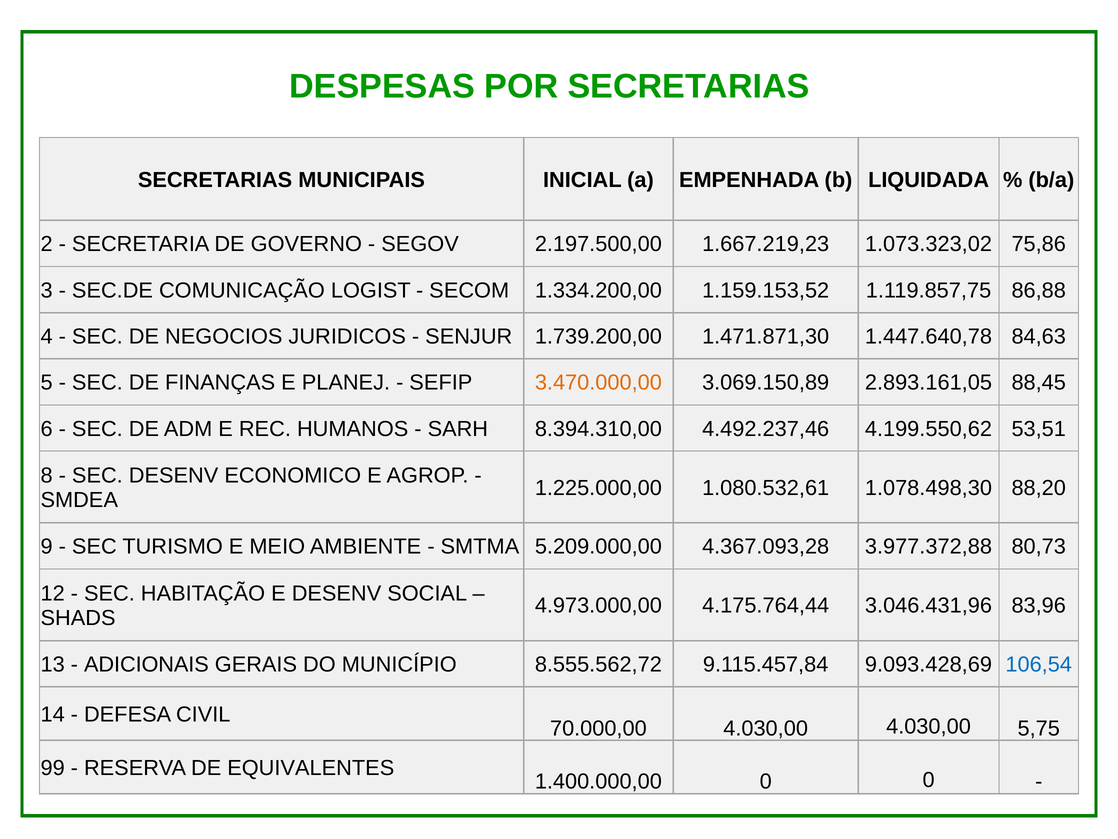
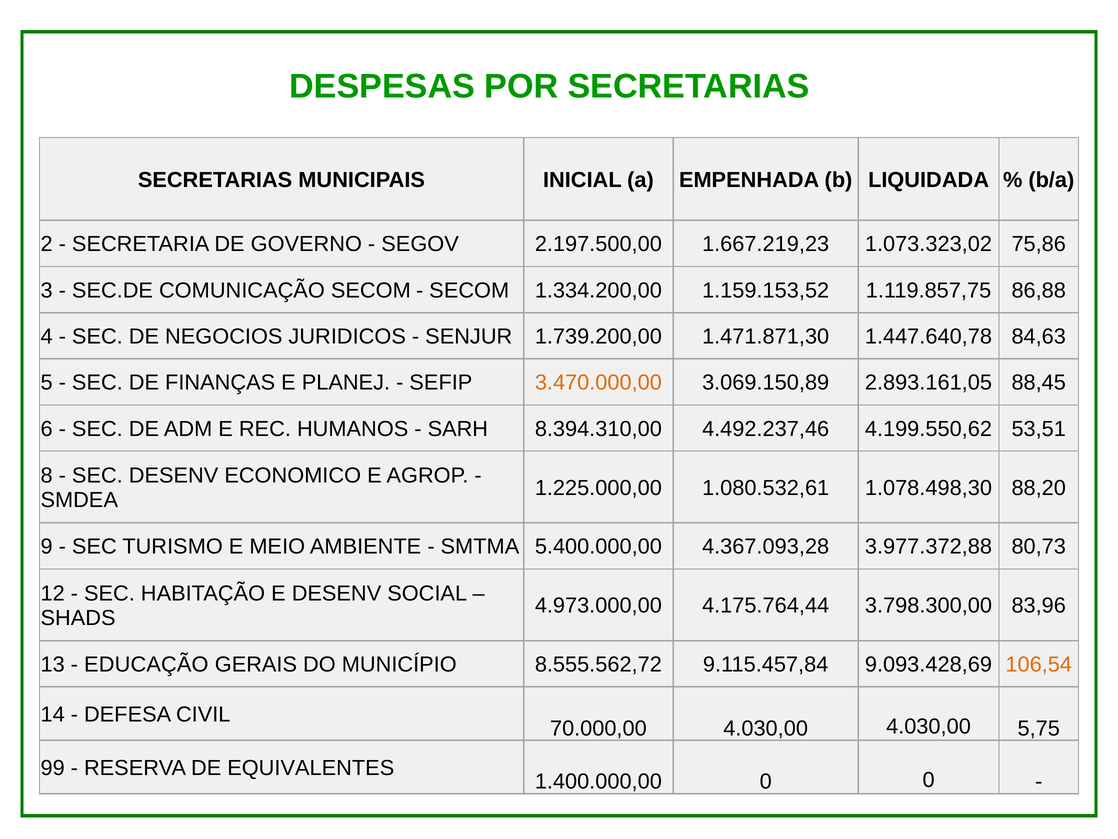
COMUNICAÇÃO LOGIST: LOGIST -> SECOM (371, 290)
5.209.000,00: 5.209.000,00 -> 5.400.000,00 (598, 546)
3.046.431,96: 3.046.431,96 -> 3.798.300,00 (929, 605)
ADICIONAIS: ADICIONAIS -> EDUCAÇÃO (146, 664)
106,54 colour: blue -> orange (1039, 664)
